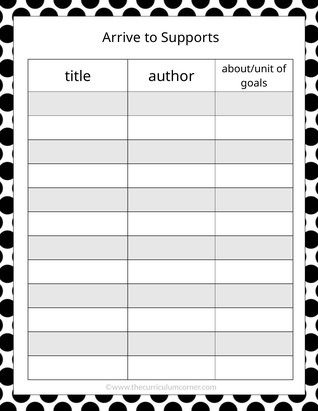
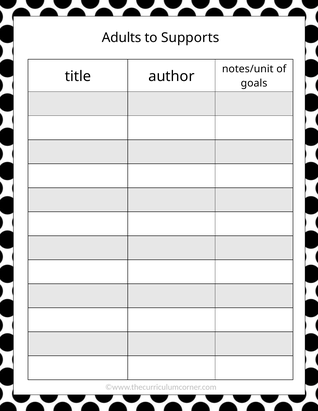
Arrive: Arrive -> Adults (122, 38)
about/unit: about/unit -> notes/unit (248, 69)
